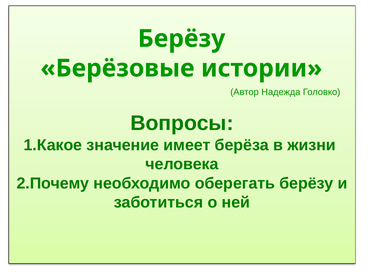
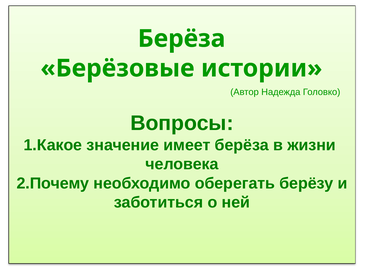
Берёзу: Берёзу -> Берёза (182, 39)
